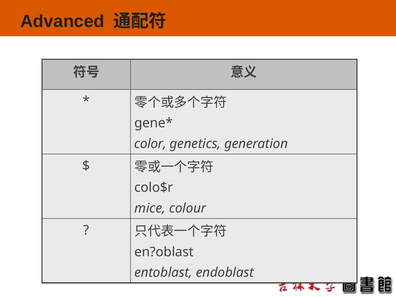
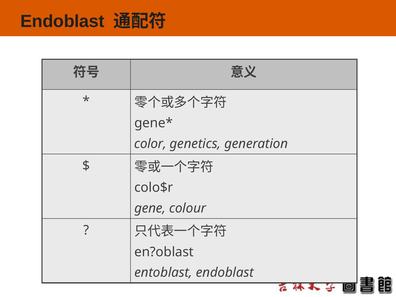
Advanced: Advanced -> Endoblast (62, 21)
mice: mice -> gene (150, 208)
